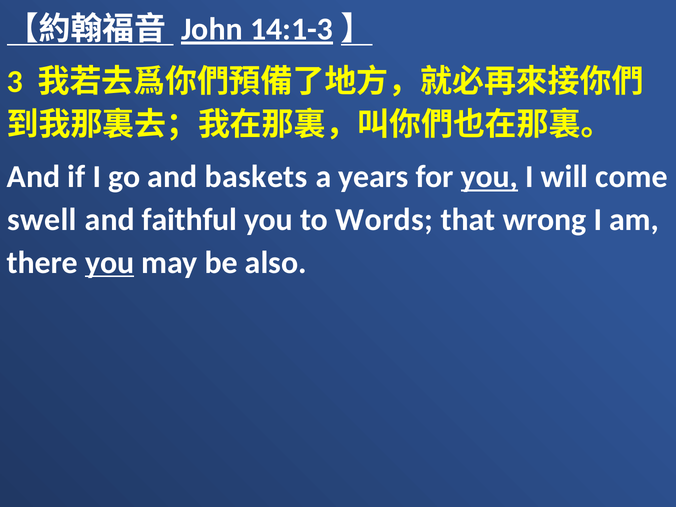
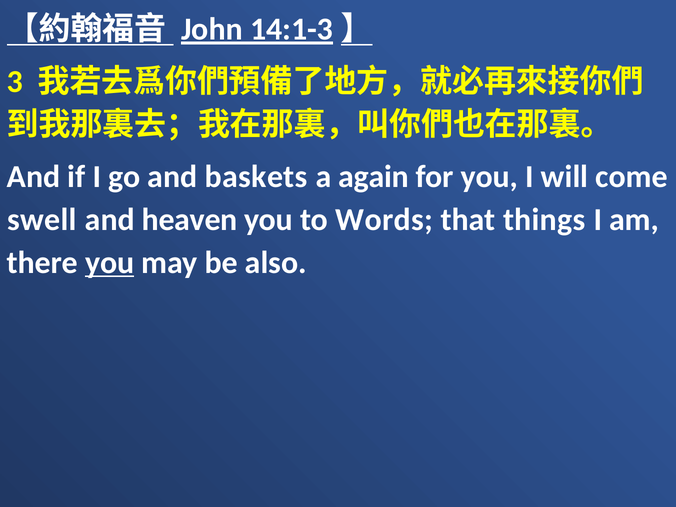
years: years -> again (374, 177)
you underline: present -> none (490, 177)
faithful: faithful -> heaven (190, 220)
wrong: wrong -> things (544, 220)
